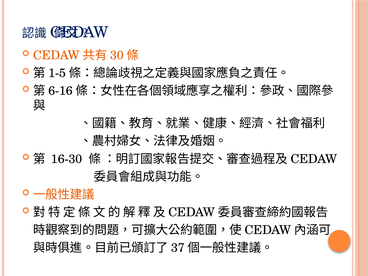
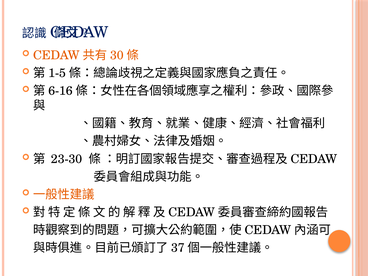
16-30: 16-30 -> 23-30 (67, 159)
